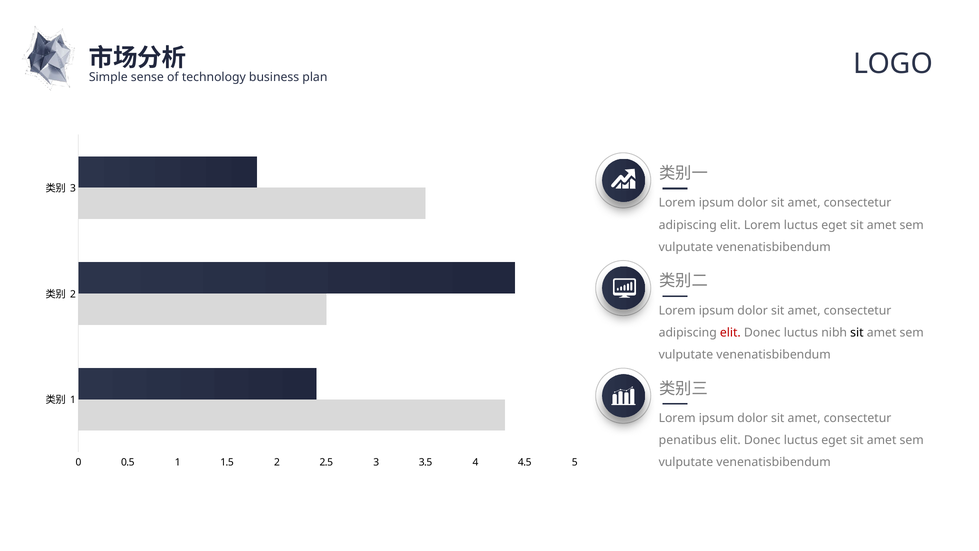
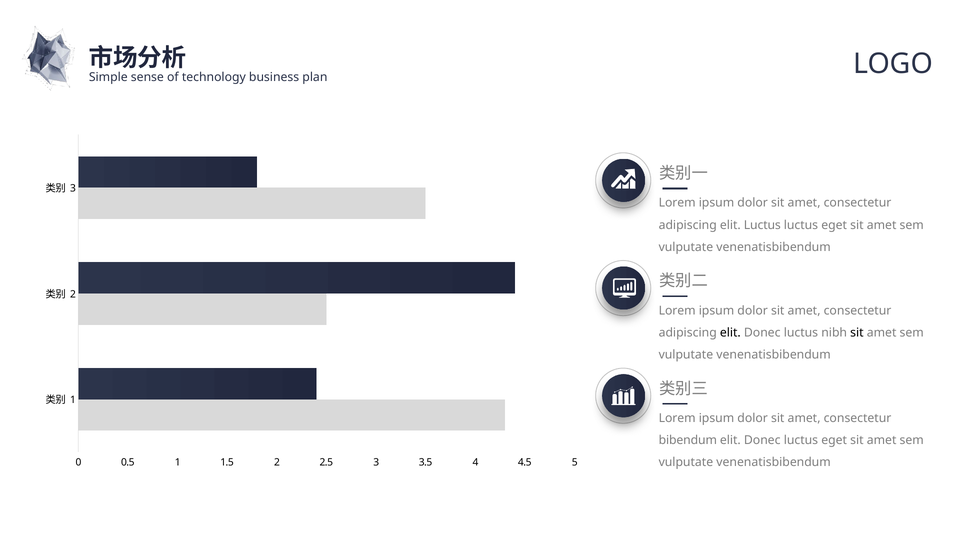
elit Lorem: Lorem -> Luctus (762, 225)
elit colour: red -> black (730, 333)
penatibus: penatibus -> bibendum (688, 440)
